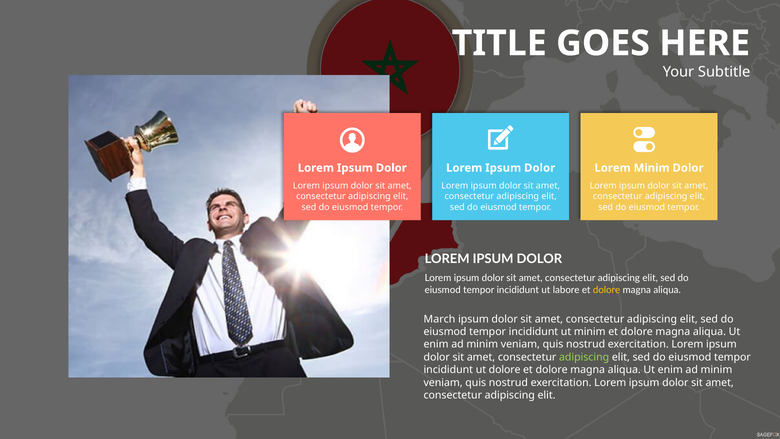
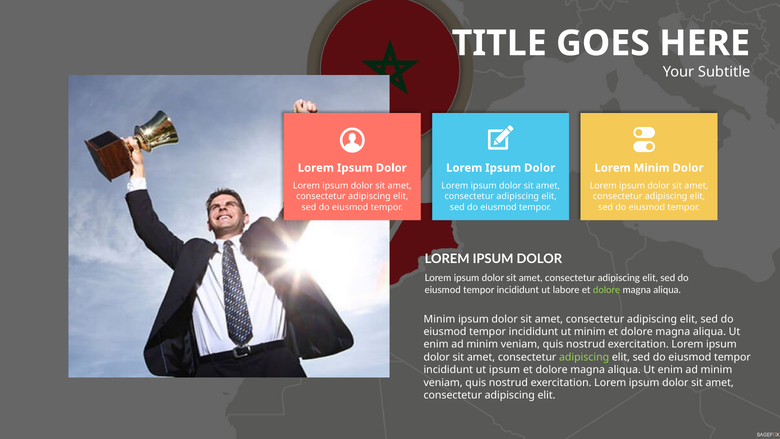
dolore colour: yellow -> light green (607, 290)
March: March -> Minim (439, 319)
ut dolore: dolore -> ipsum (505, 370)
